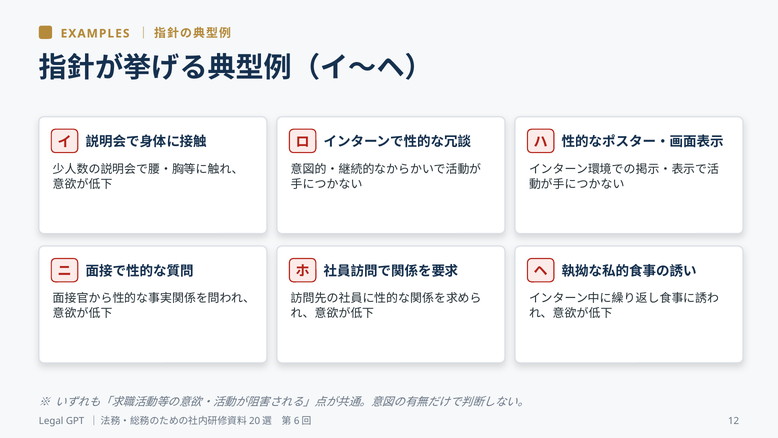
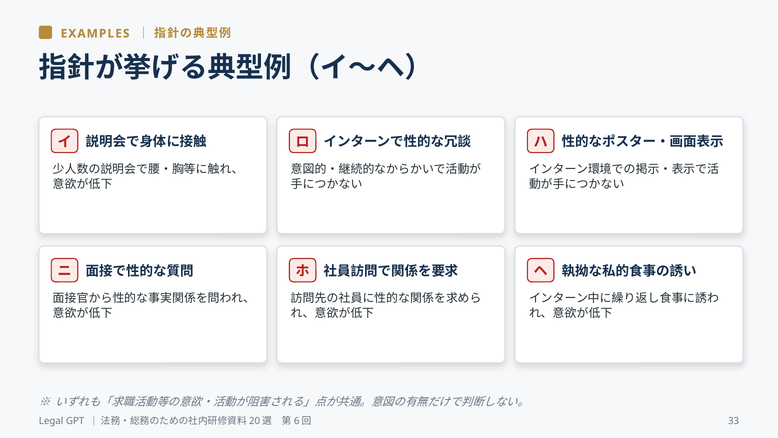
12: 12 -> 33 (734, 421)
